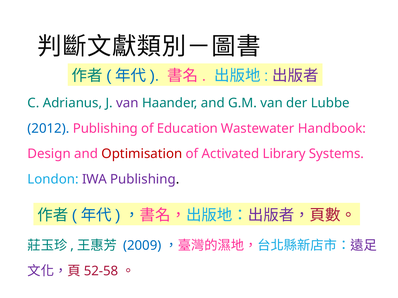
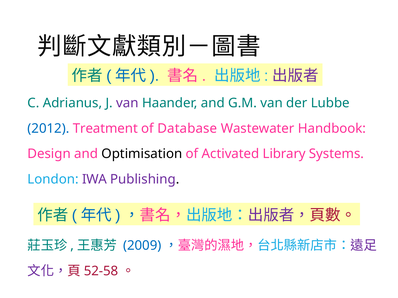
2012 Publishing: Publishing -> Treatment (105, 129)
Education: Education -> Database (187, 129)
Optimisation colour: red -> black (142, 154)
